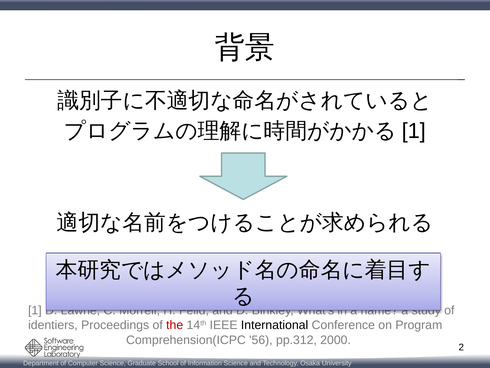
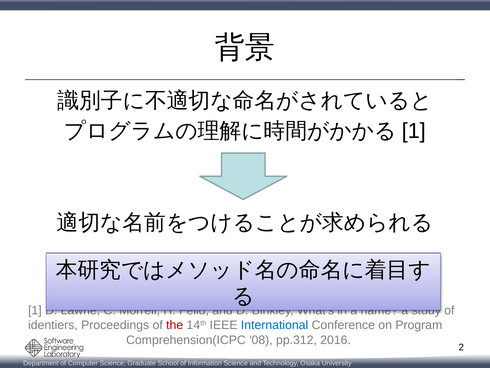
International colour: black -> blue (275, 325)
56: 56 -> 08 (261, 340)
2000: 2000 -> 2016 (336, 340)
